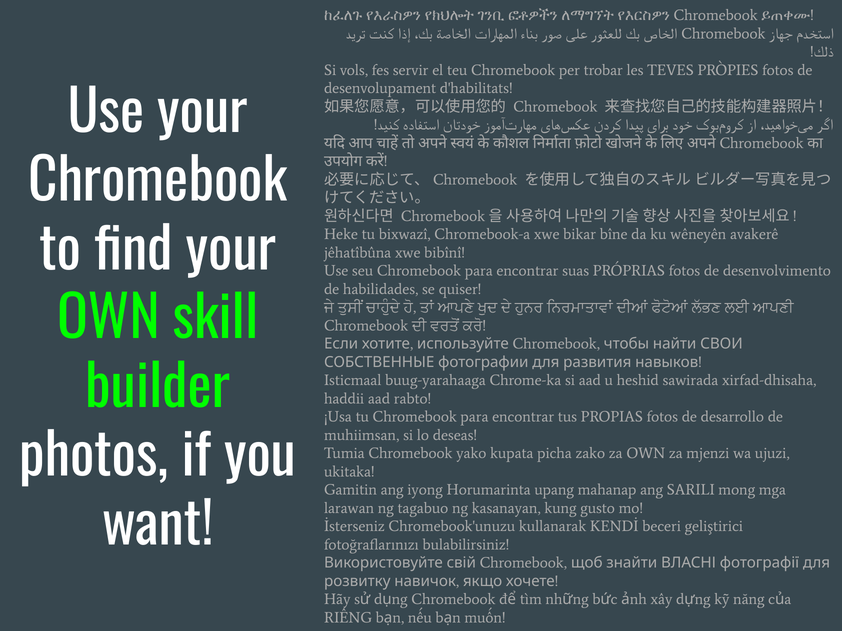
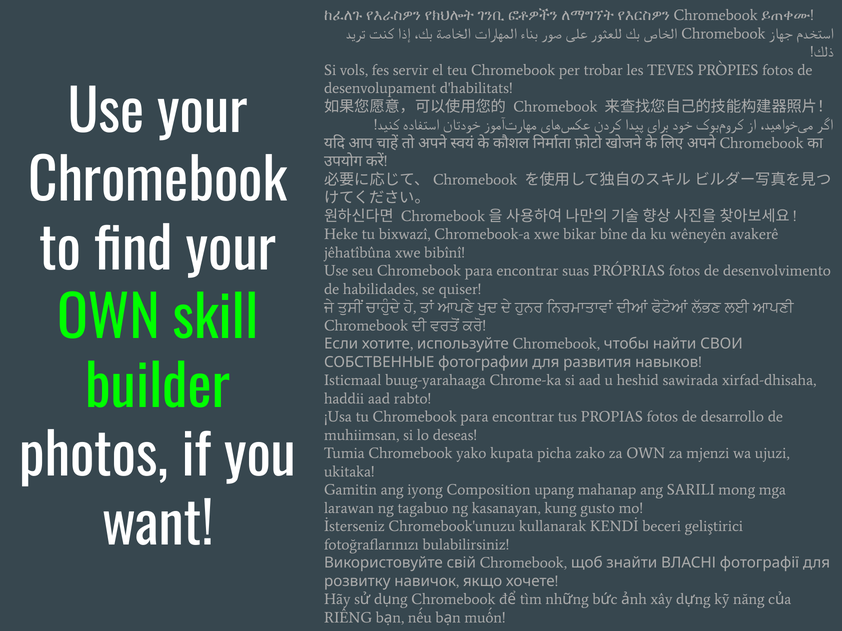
Horumarinta: Horumarinta -> Composition (489, 490)
